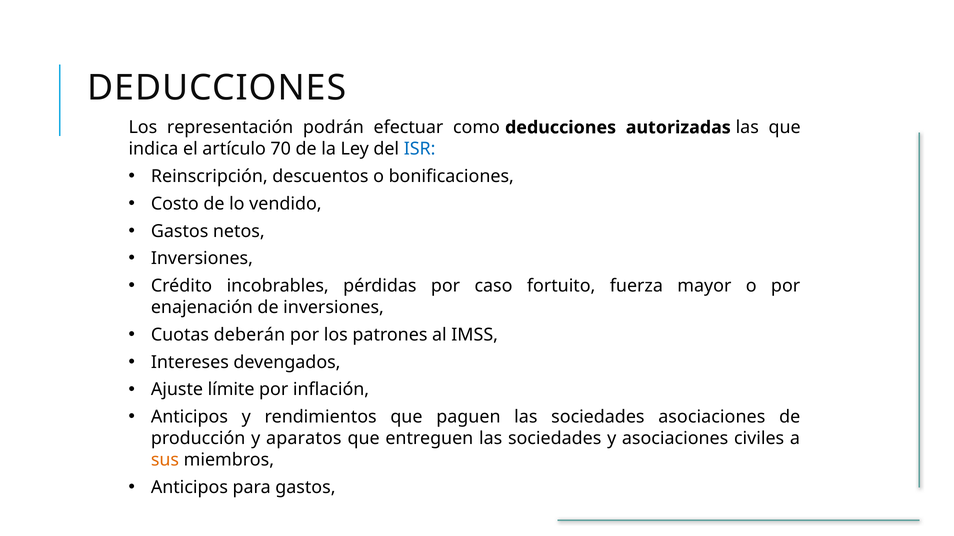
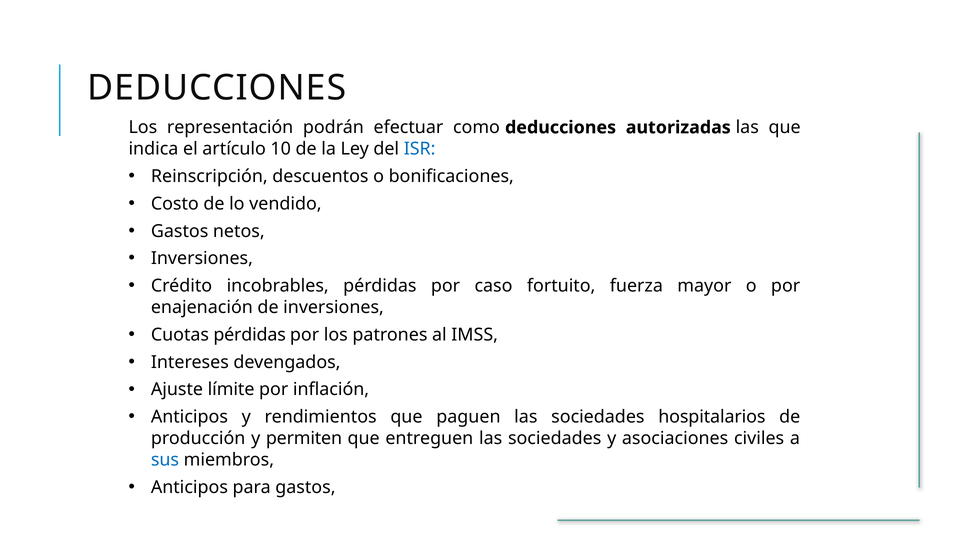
70: 70 -> 10 (281, 149)
Cuotas deberán: deberán -> pérdidas (250, 335)
sociedades asociaciones: asociaciones -> hospitalarios (712, 417)
aparatos: aparatos -> permiten (304, 439)
sus colour: orange -> blue (165, 460)
